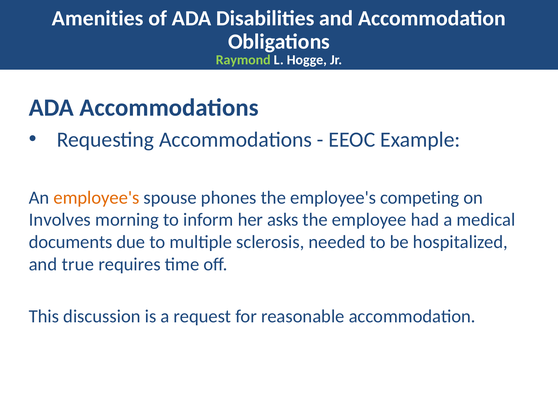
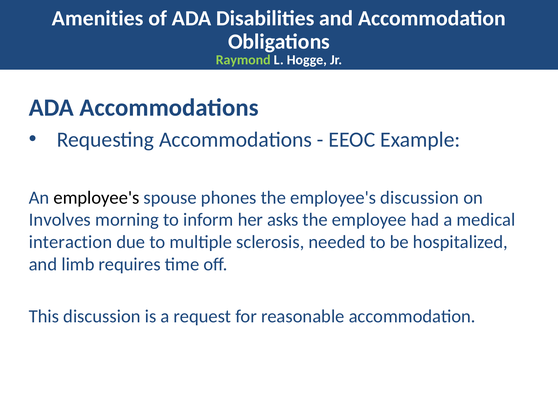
employee's colour: orange -> black (96, 198)
employee's competing: competing -> discussion (420, 198)
documents: documents -> interaction (71, 242)
true: true -> limb (78, 265)
